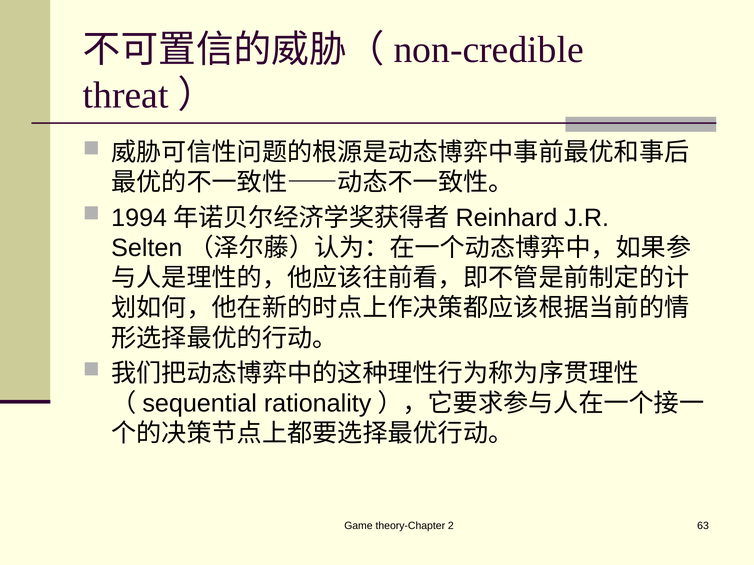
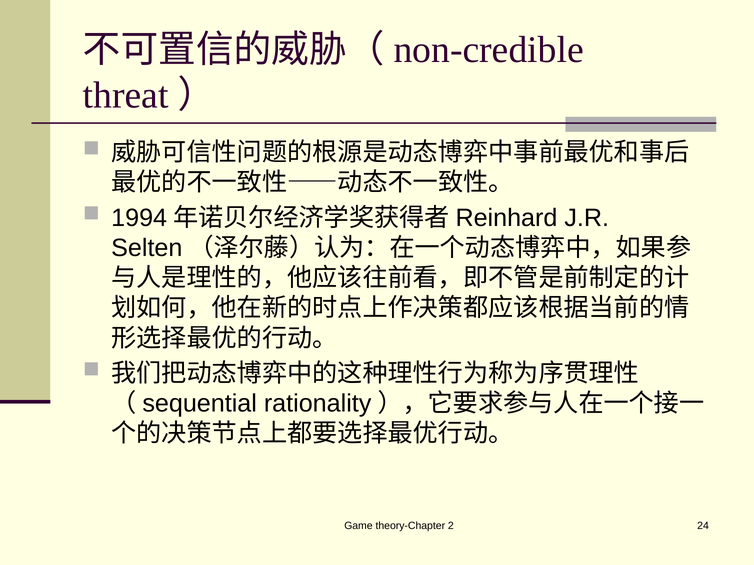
63: 63 -> 24 (703, 526)
